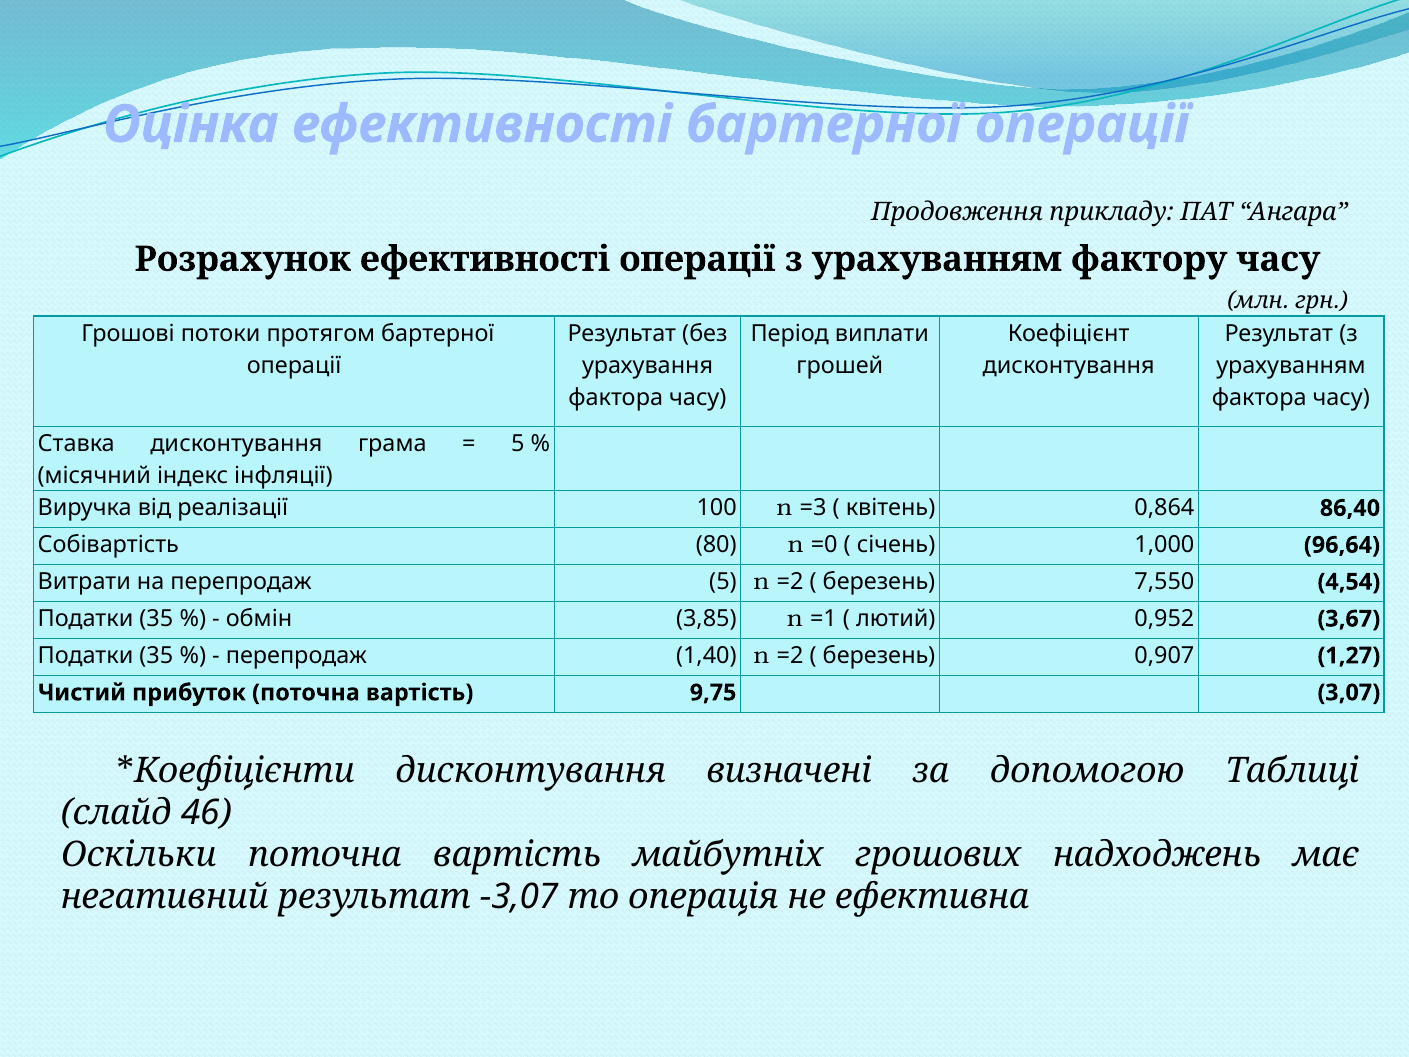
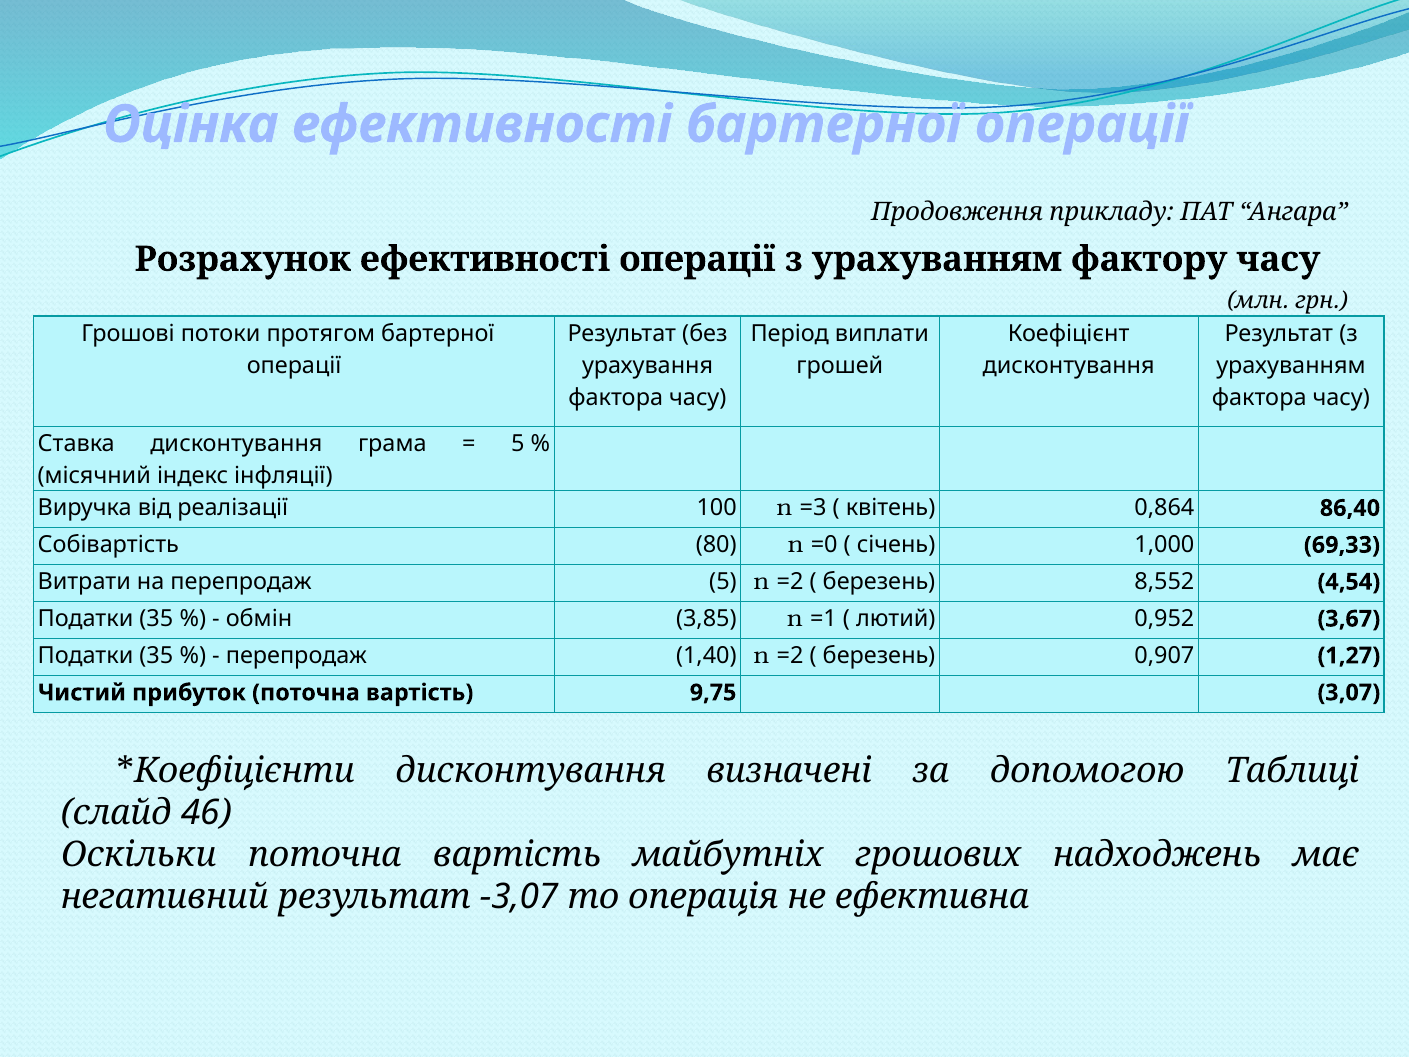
96,64: 96,64 -> 69,33 (1342, 545)
7,550: 7,550 -> 8,552 (1164, 582)
